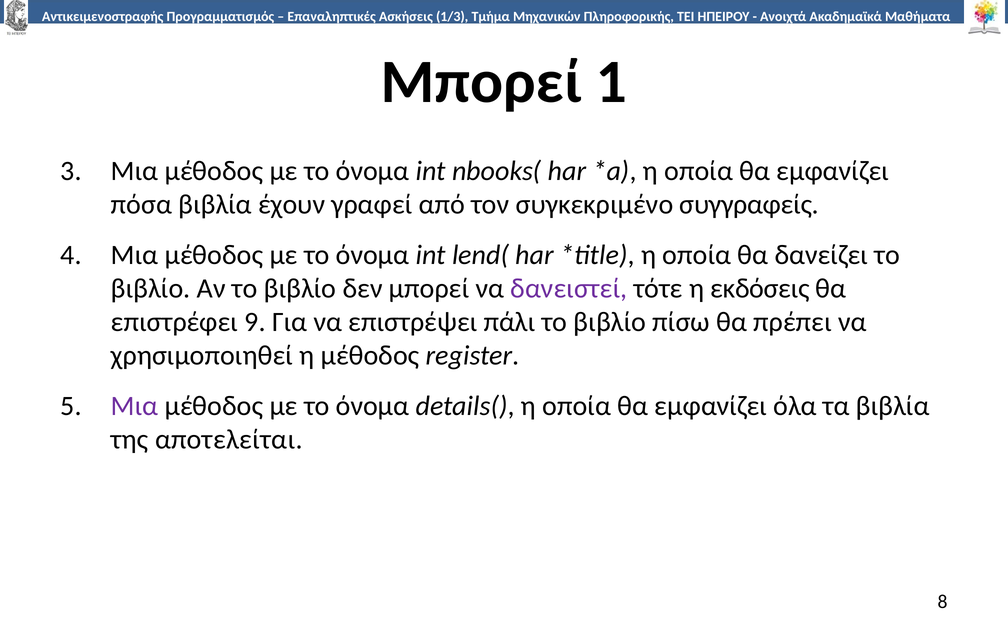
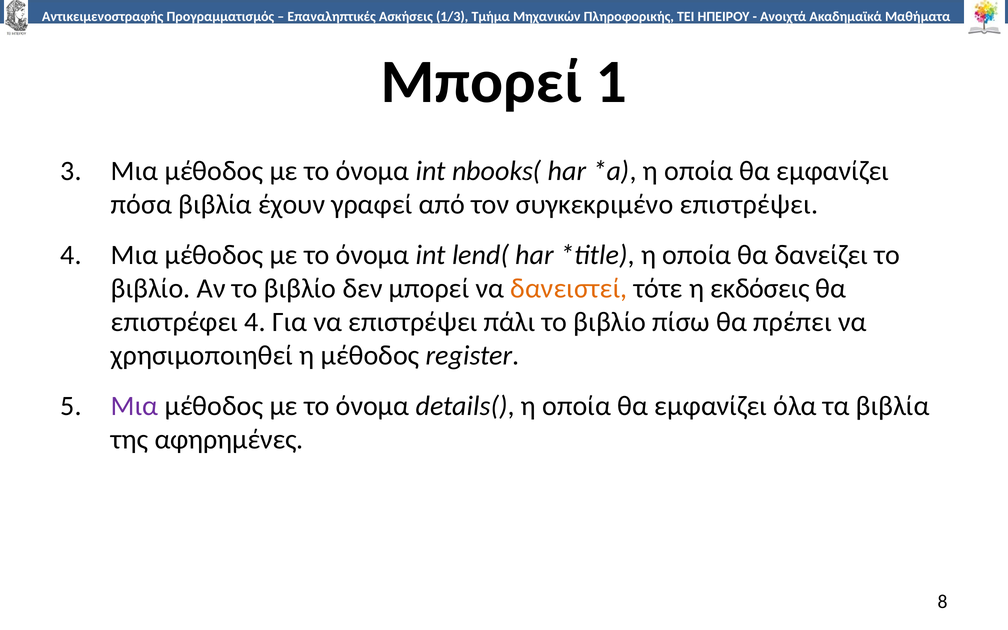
συγκεκριμένο συγγραφείς: συγγραφείς -> επιστρέψει (749, 204)
δανειστεί colour: purple -> orange (569, 288)
επιστρέφει 9: 9 -> 4 (255, 322)
αποτελείται: αποτελείται -> αφηρημένες (229, 440)
